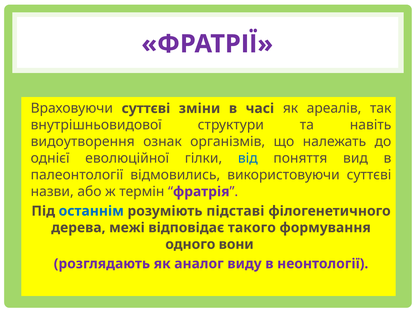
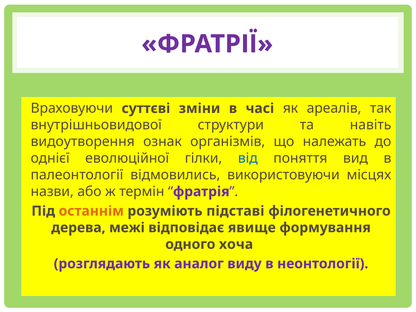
використовуючи суттєві: суттєві -> місцях (369, 175)
останнім colour: blue -> orange (91, 211)
такого: такого -> явище (252, 228)
вони: вони -> хоча (236, 244)
